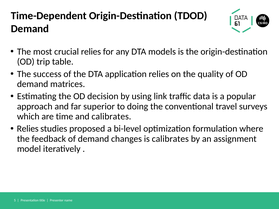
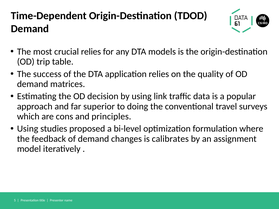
time: time -> cons (64, 117)
and calibrates: calibrates -> principles (111, 117)
Relies: Relies -> Using (28, 129)
